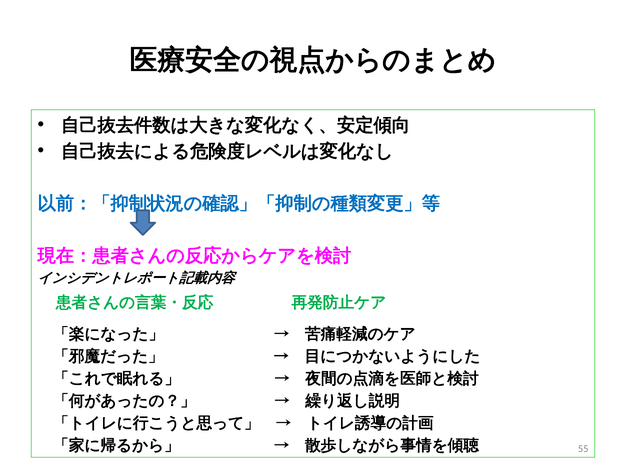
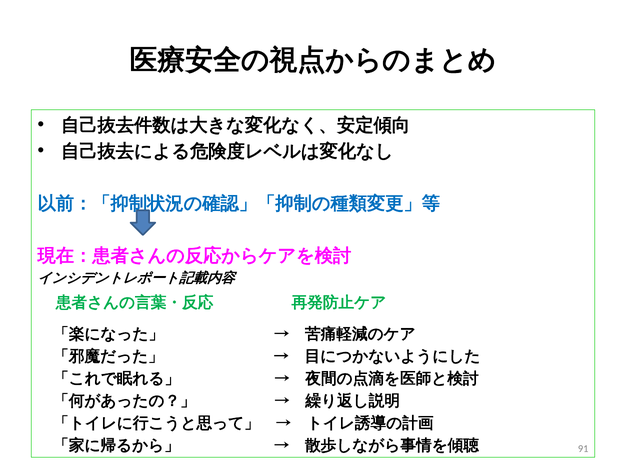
55: 55 -> 91 (583, 448)
